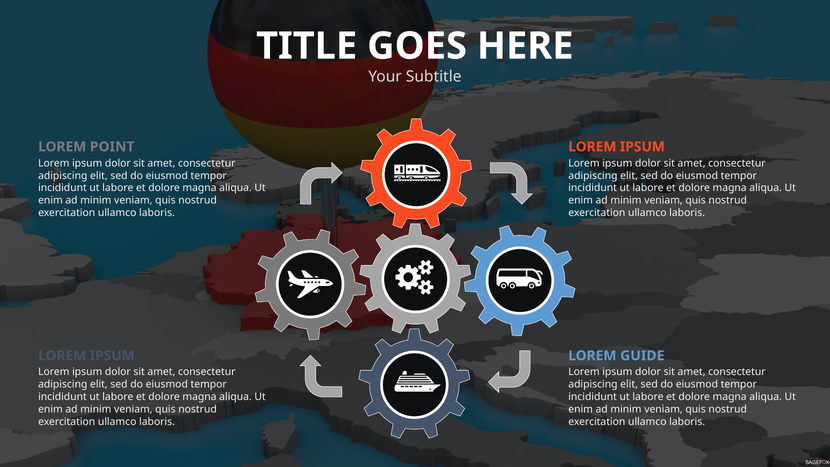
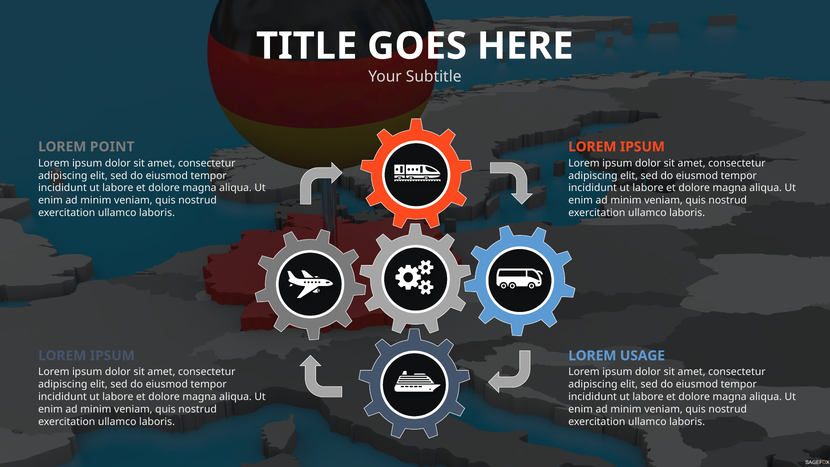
GUIDE: GUIDE -> USAGE (642, 356)
